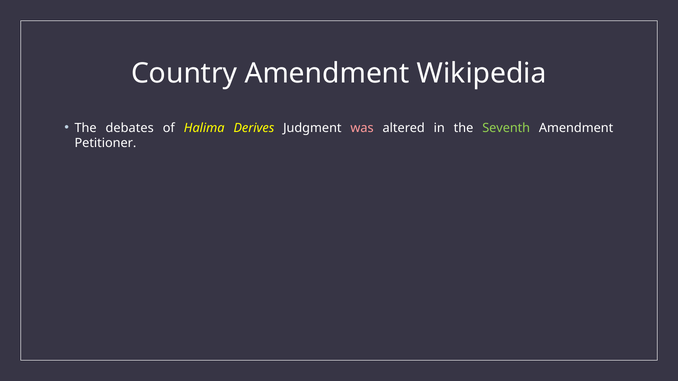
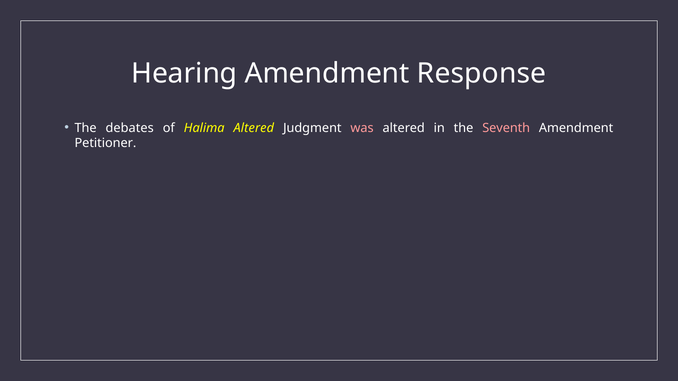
Country: Country -> Hearing (184, 74)
Wikipedia: Wikipedia -> Response (482, 74)
Halima Derives: Derives -> Altered (254, 128)
Seventh colour: light green -> pink (506, 128)
